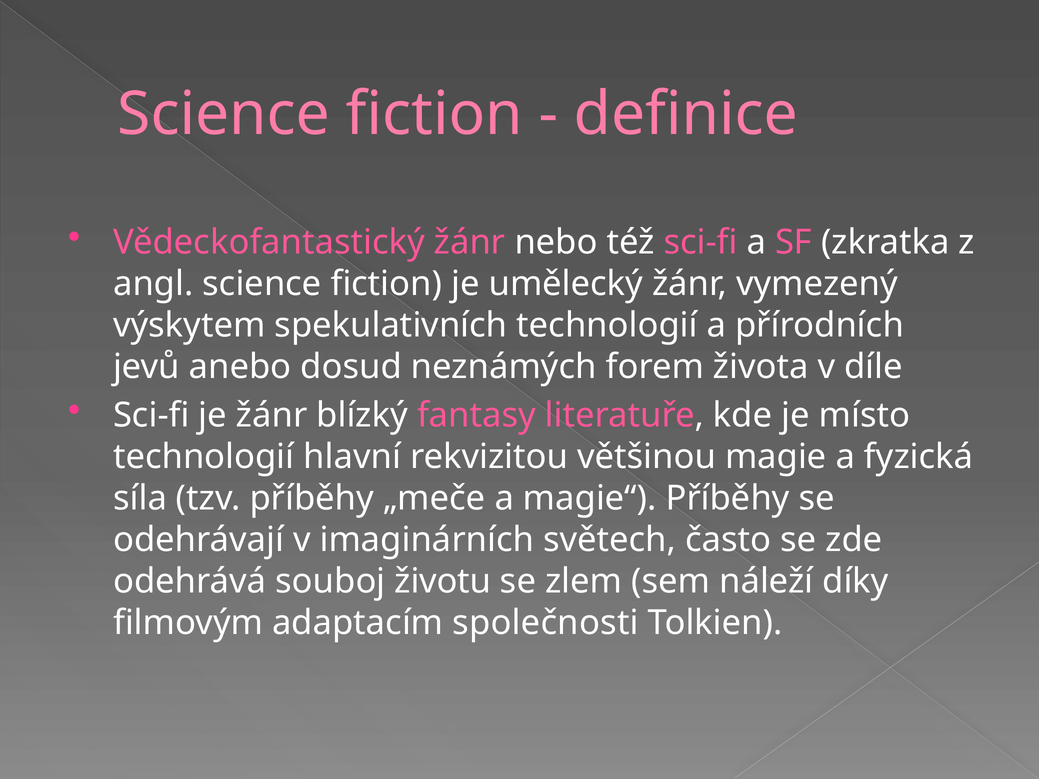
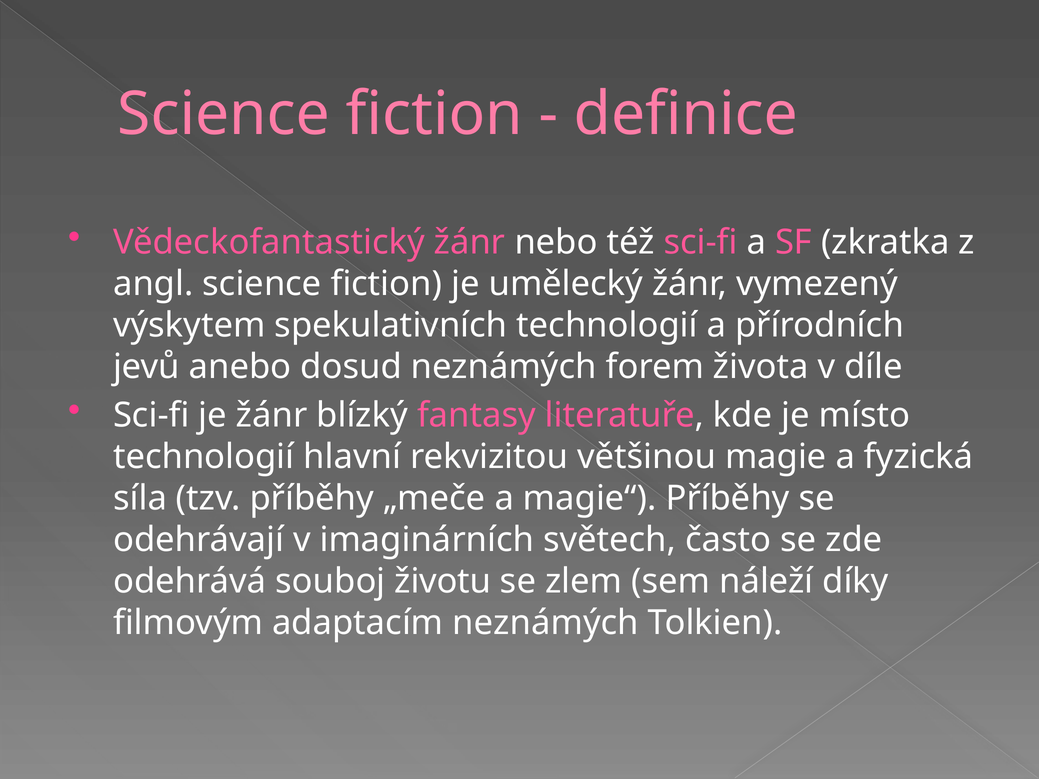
adaptacím společnosti: společnosti -> neznámých (546, 623)
